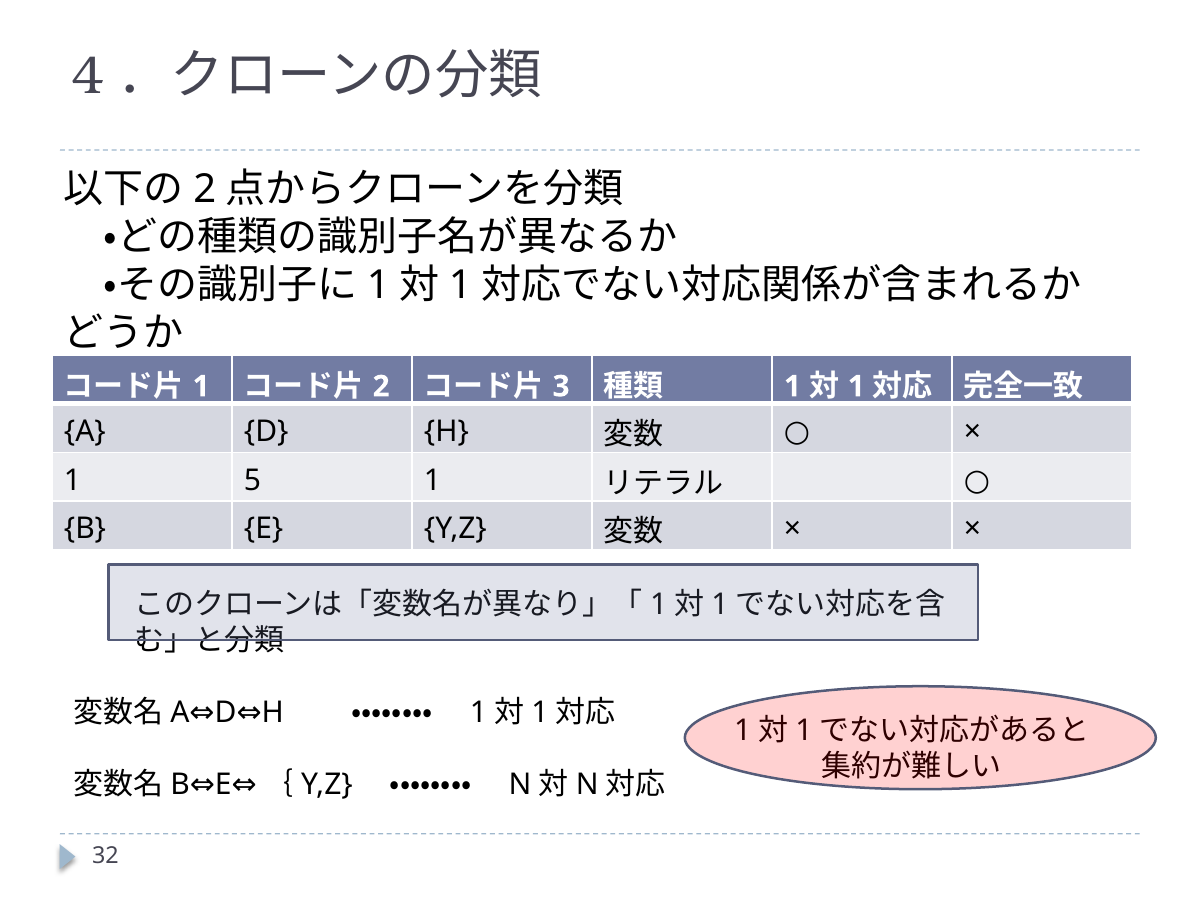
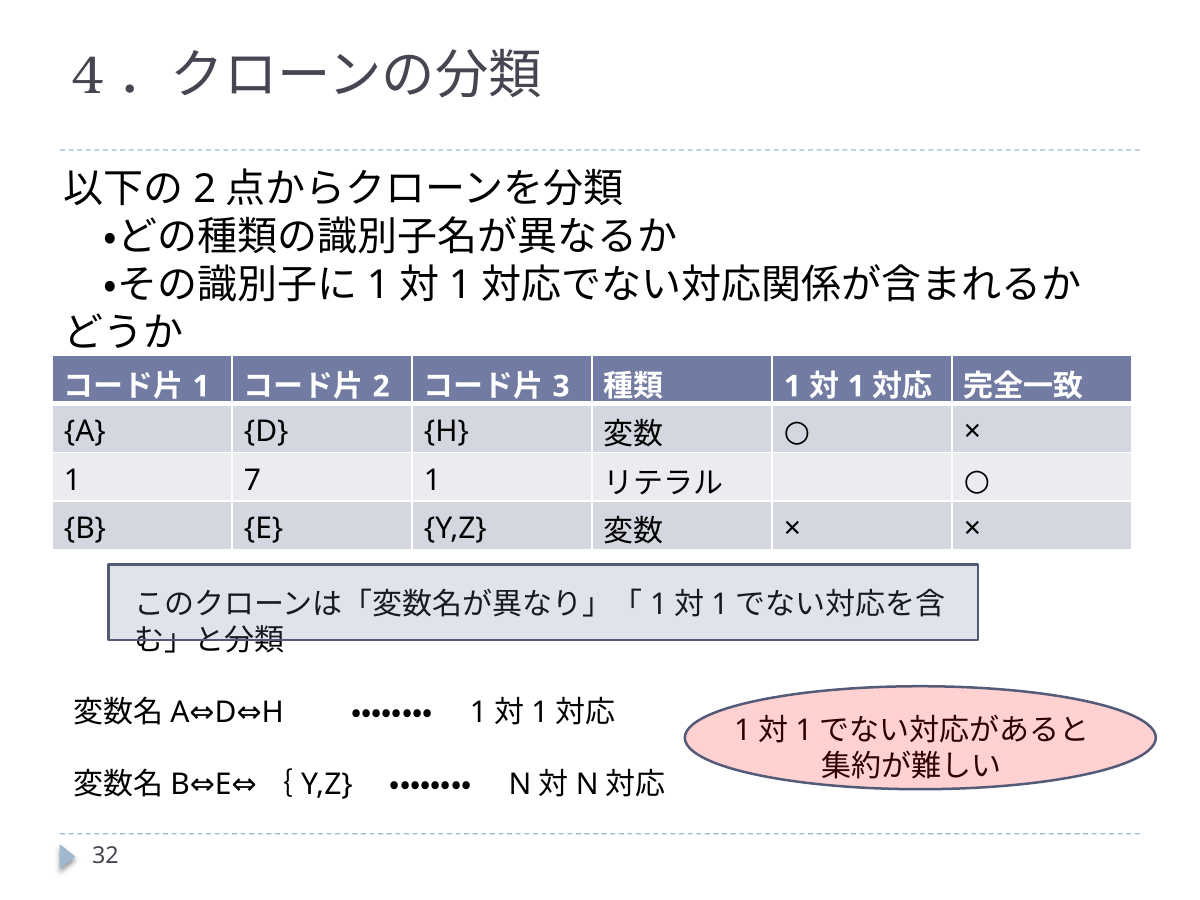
5: 5 -> 7 (253, 480)
